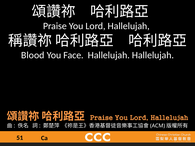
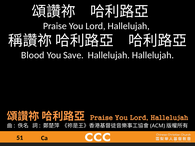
Face: Face -> Save (73, 55)
